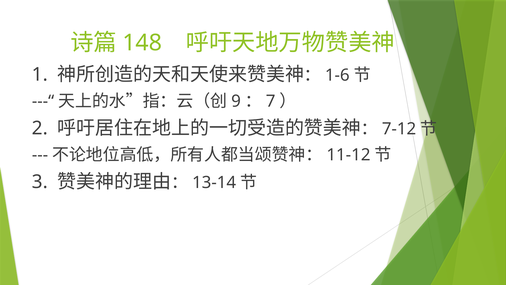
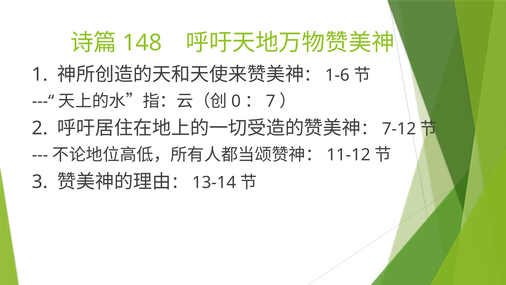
9: 9 -> 0 (236, 101)
